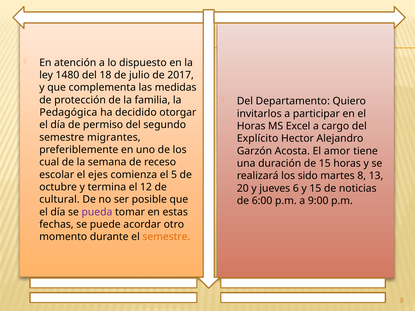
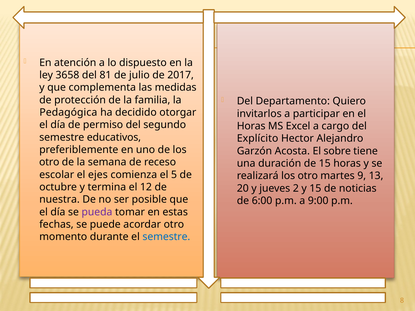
1480: 1480 -> 3658 (67, 75)
18: 18 -> 81 (105, 75)
migrantes: migrantes -> educativos (114, 137)
amor: amor -> sobre (337, 151)
cual: cual -> otro (49, 162)
realizará los sido: sido -> otro (308, 176)
martes 8: 8 -> 9 (362, 176)
6: 6 -> 2 (296, 188)
cultural: cultural -> nuestra (60, 200)
semestre colour: orange -> blue (166, 237)
